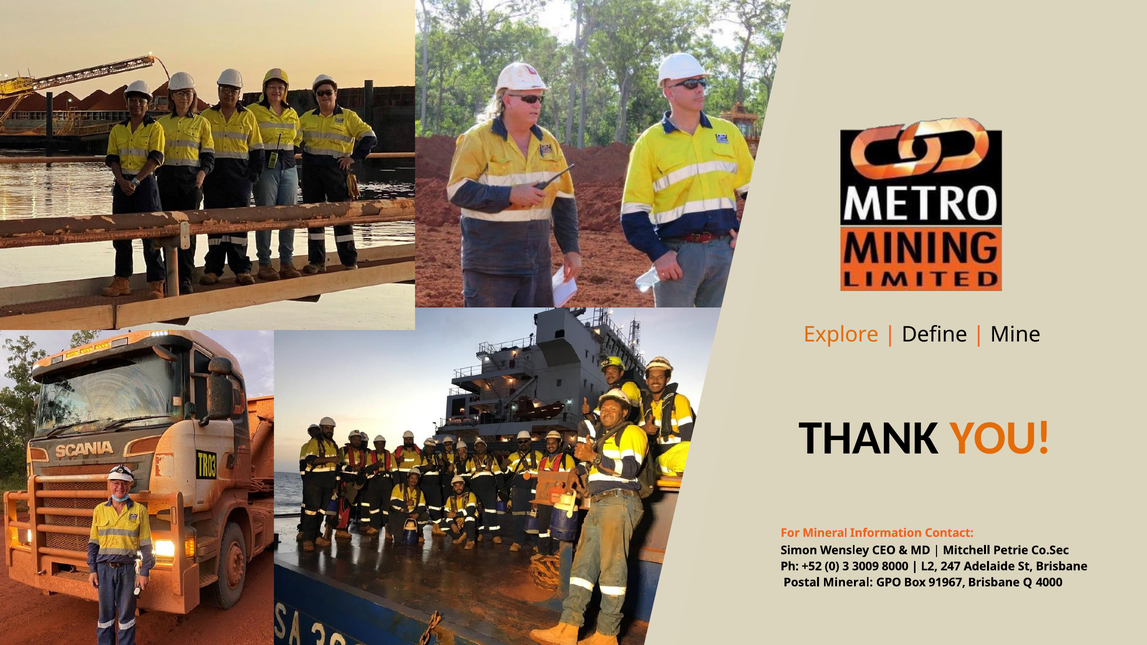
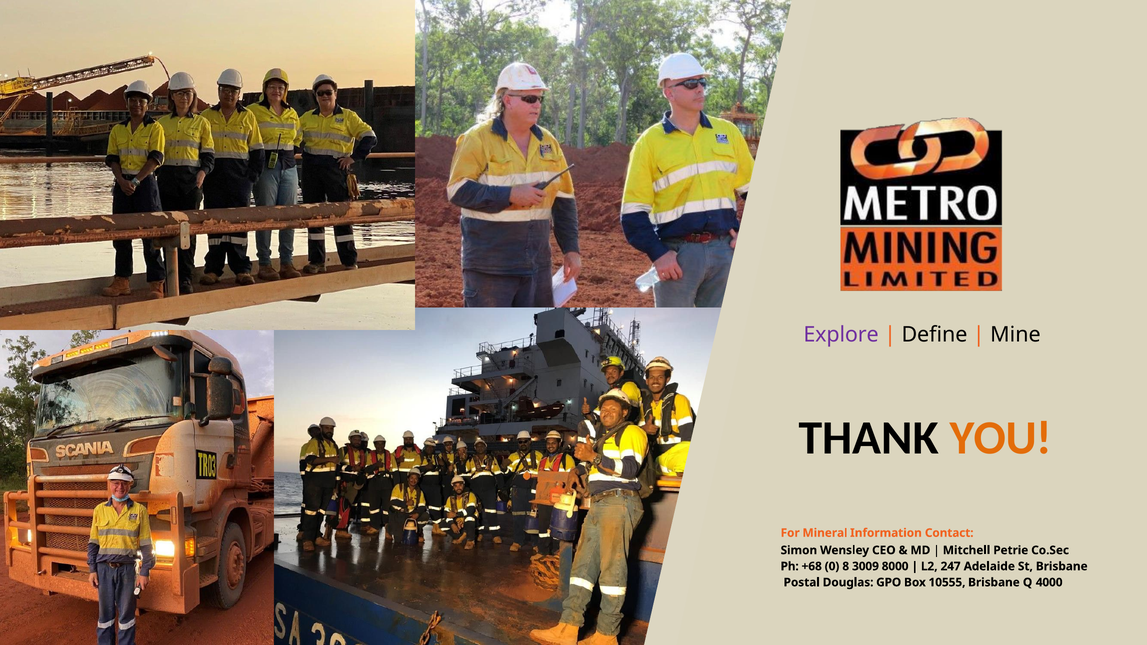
Explore colour: orange -> purple (841, 335)
+52: +52 -> +68 (812, 566)
3: 3 -> 8 (846, 566)
Postal Mineral: Mineral -> Douglas (848, 583)
91967: 91967 -> 10555 (947, 583)
